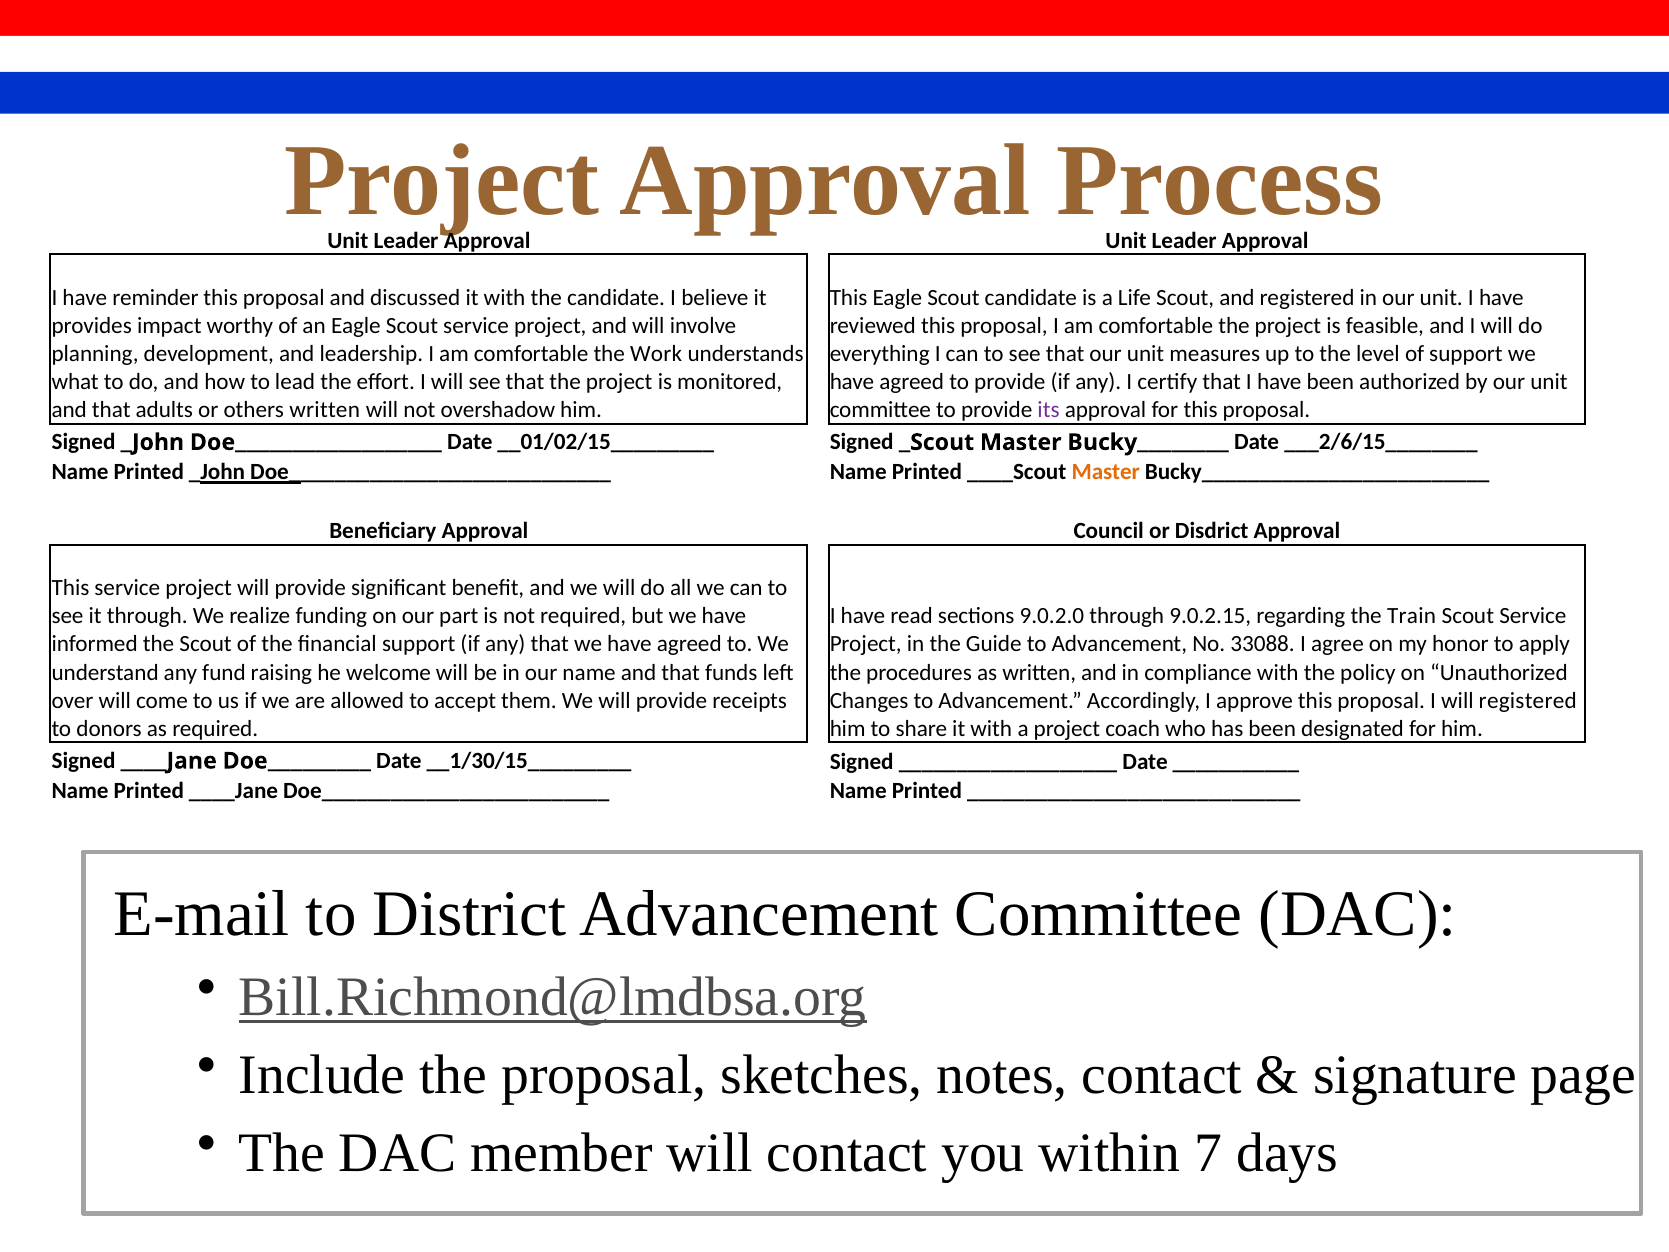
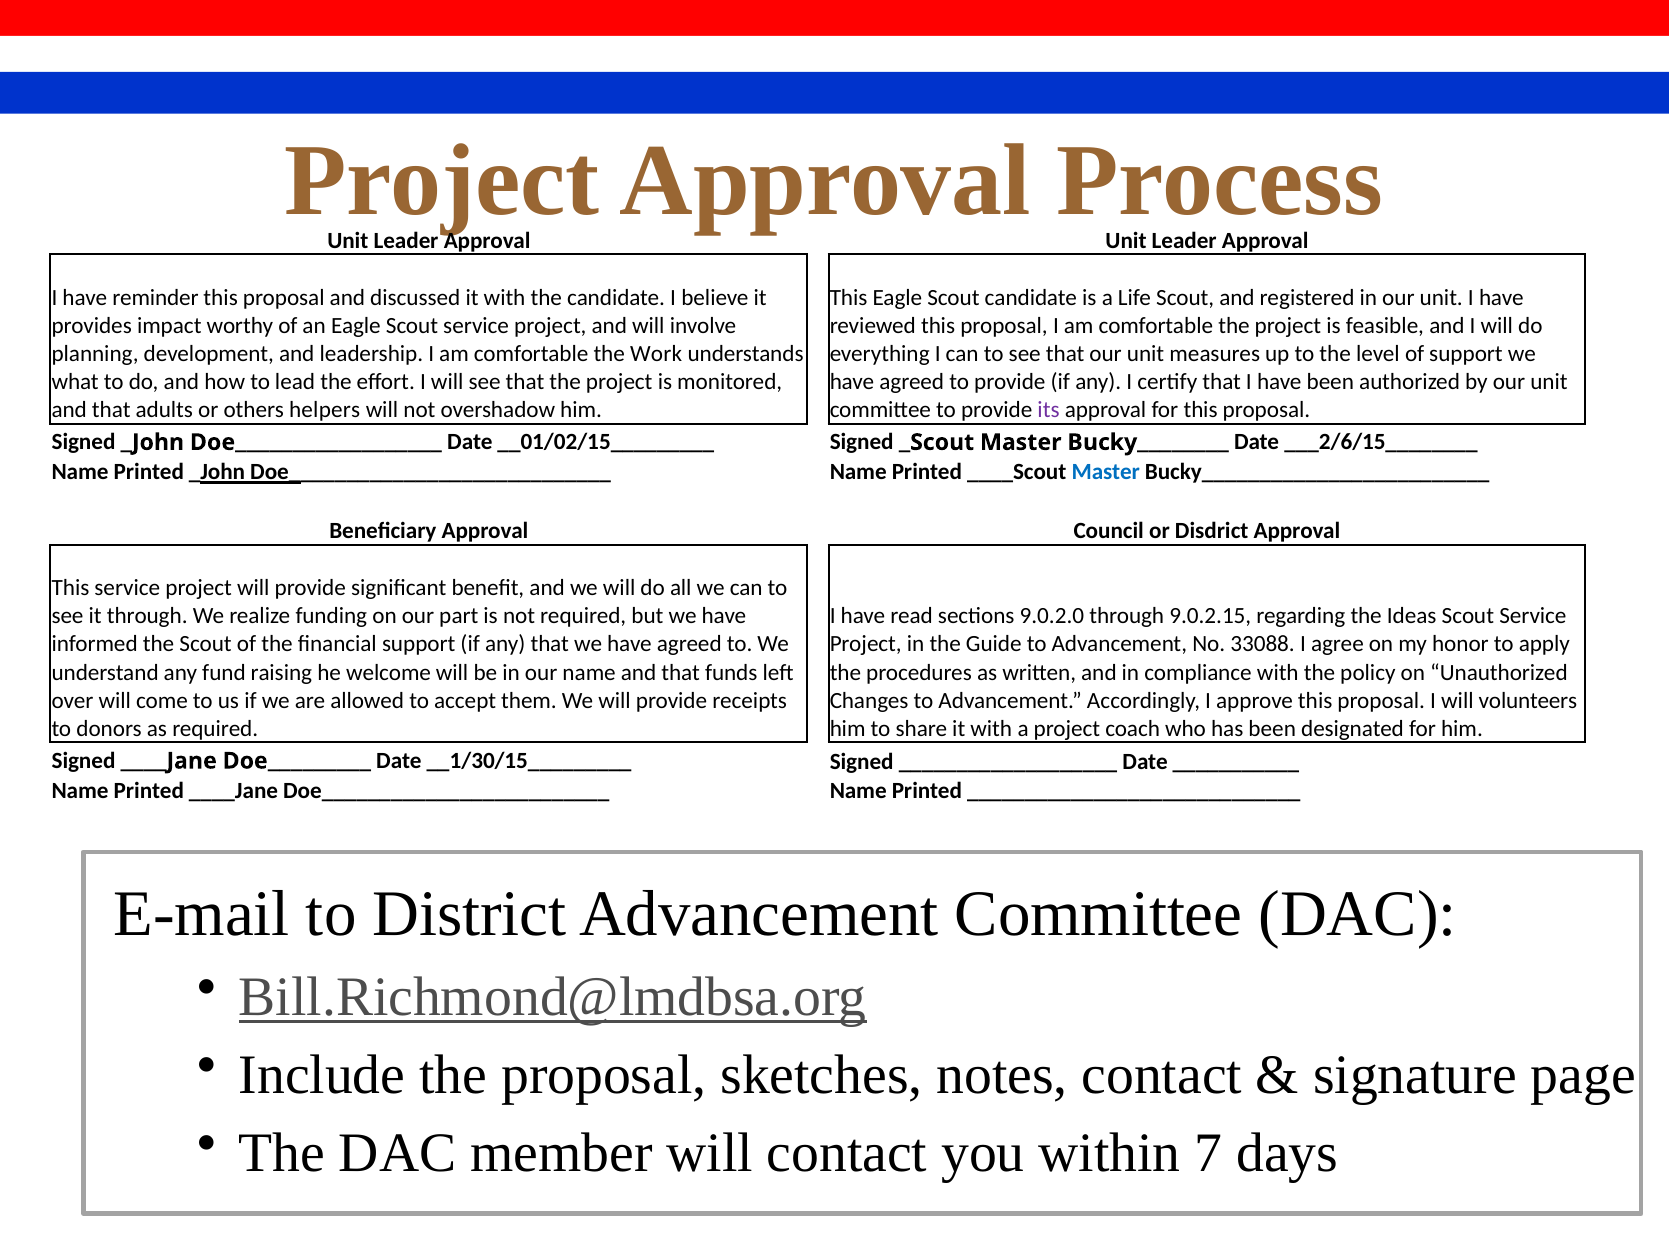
others written: written -> helpers (325, 410)
Master colour: orange -> blue (1106, 472)
Train: Train -> Ideas (1412, 616)
will registered: registered -> volunteers (1528, 700)
